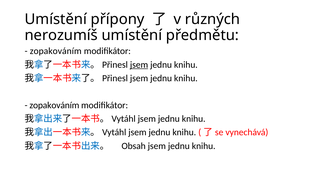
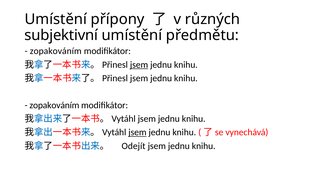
nerozumíš: nerozumíš -> subjektivní (61, 35)
jsem underline: none -> present (137, 132)
Obsah: Obsah -> Odejít (134, 146)
